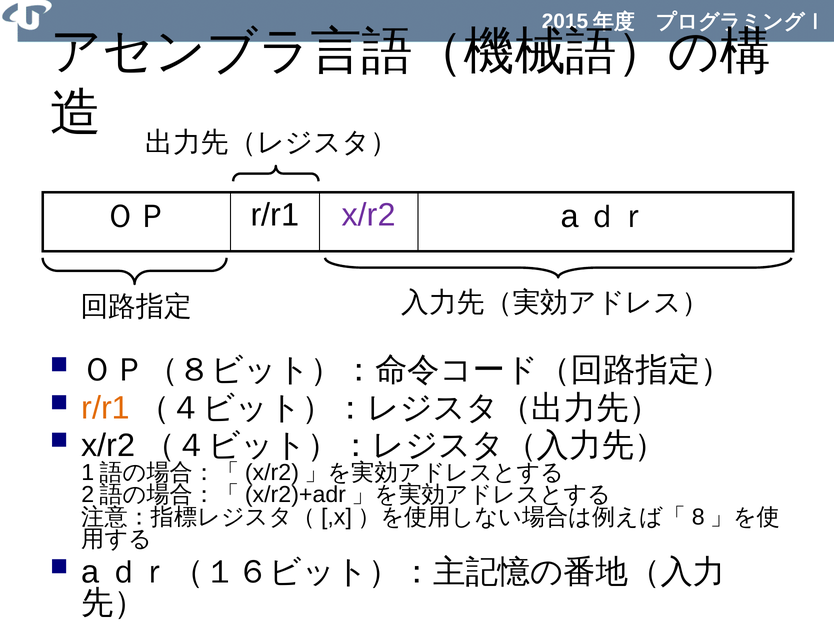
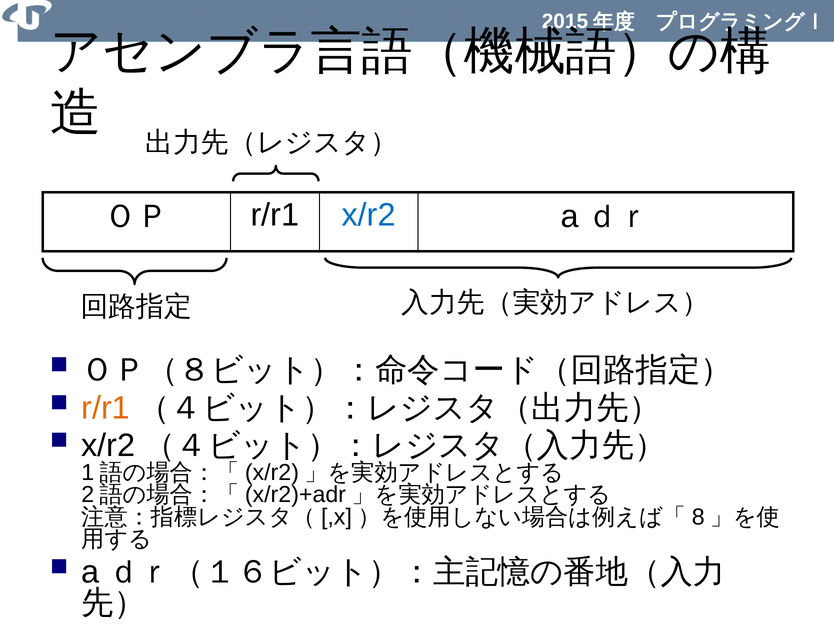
x/r2 colour: purple -> blue (369, 215)
